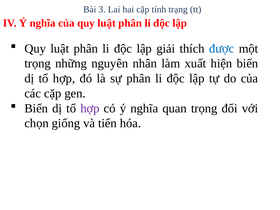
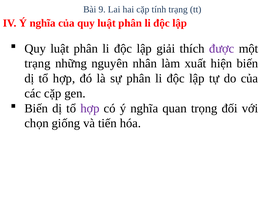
3: 3 -> 9 (102, 9)
được colour: blue -> purple (222, 49)
trọng: trọng -> trạng (38, 63)
